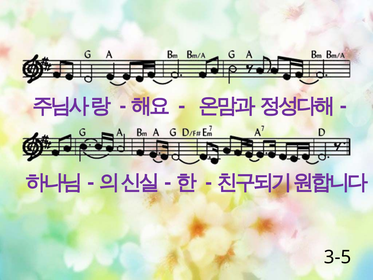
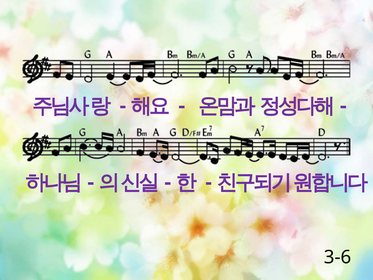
3-5: 3-5 -> 3-6 (338, 257)
